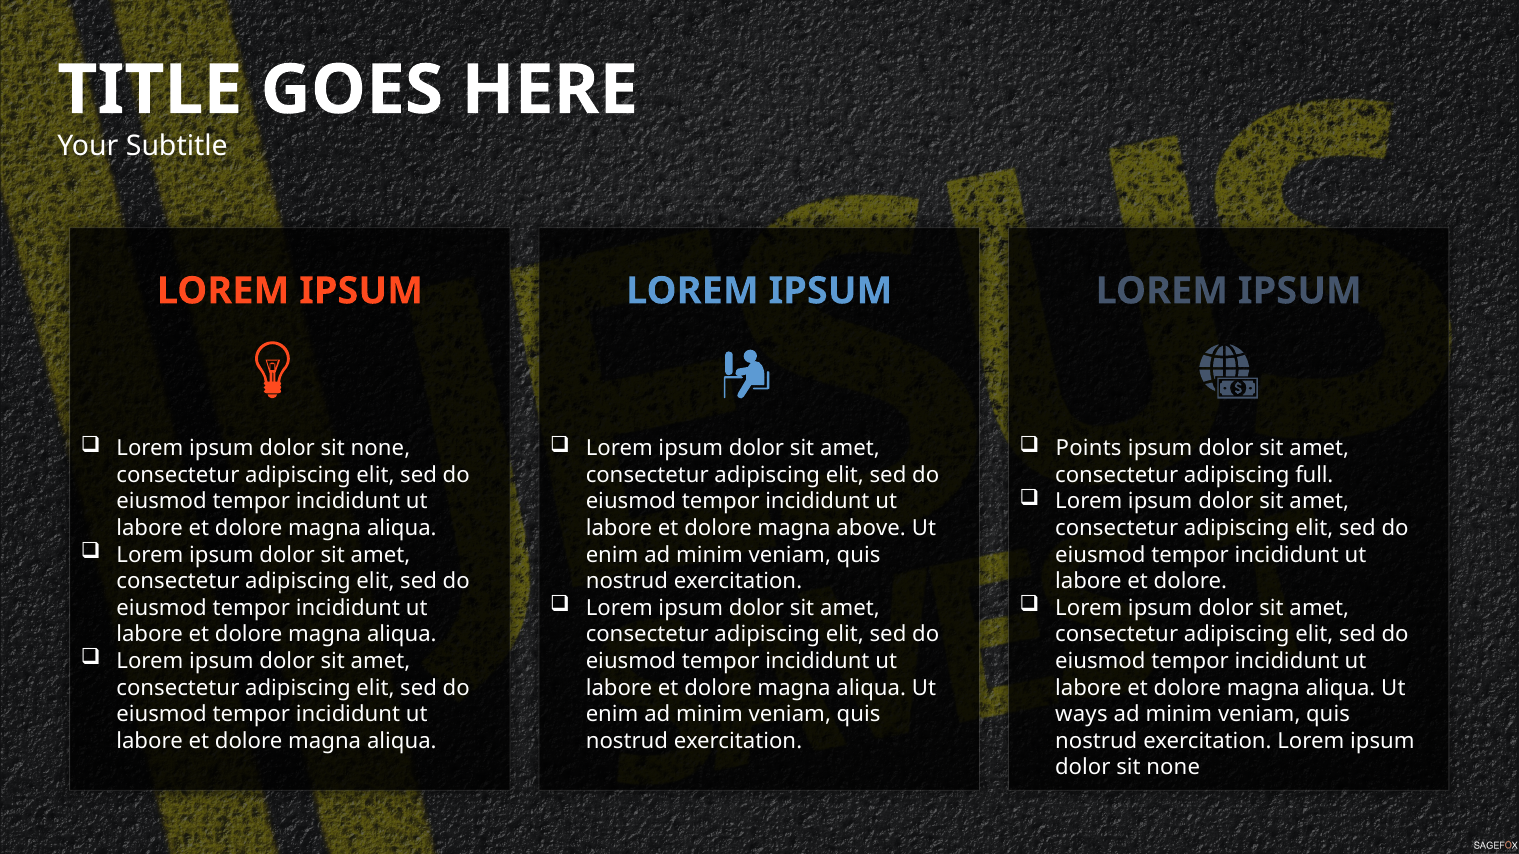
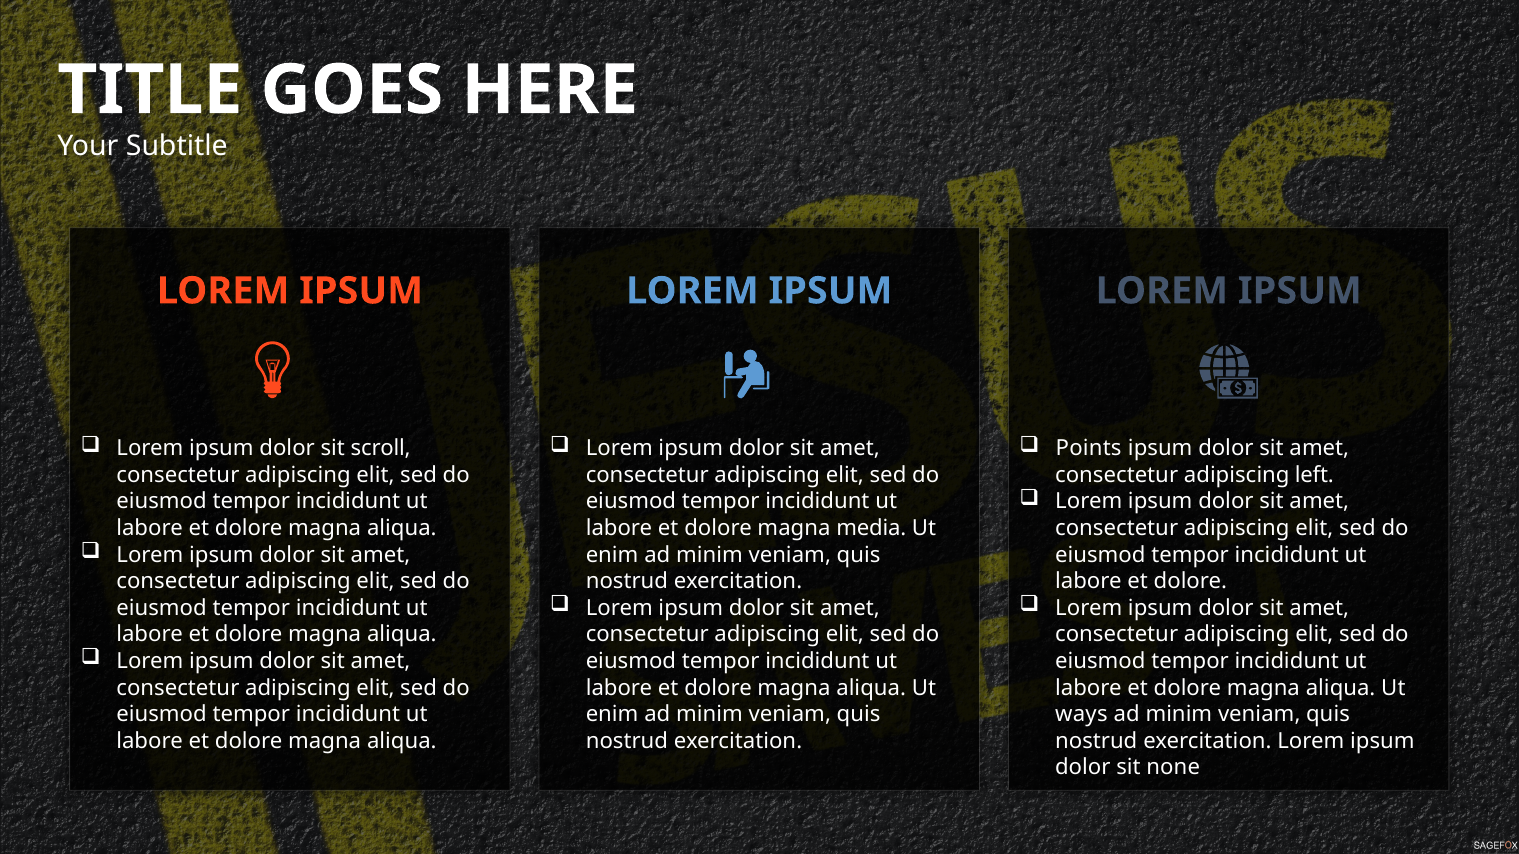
none: none -> scroll (381, 449)
full: full -> left (1314, 475)
above: above -> media (871, 528)
